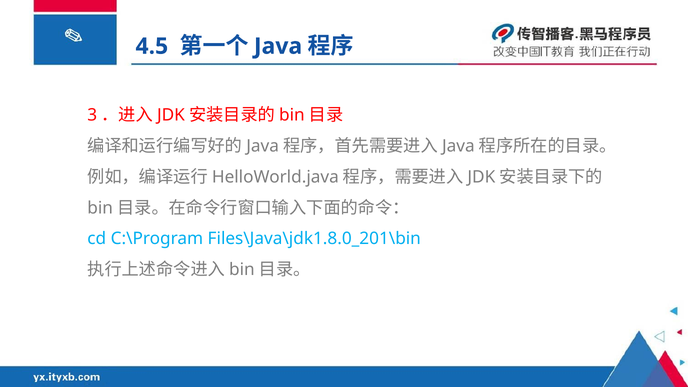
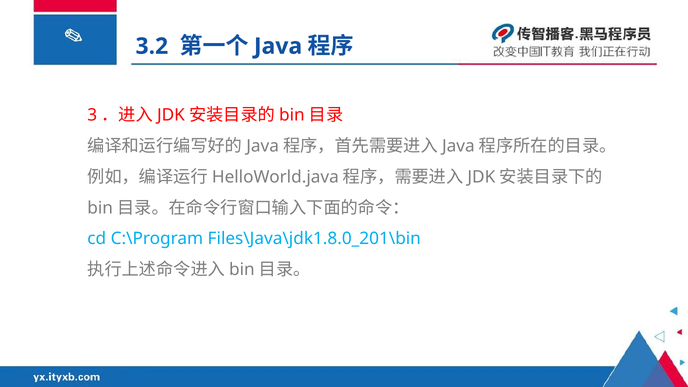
4.5: 4.5 -> 3.2 (152, 46)
